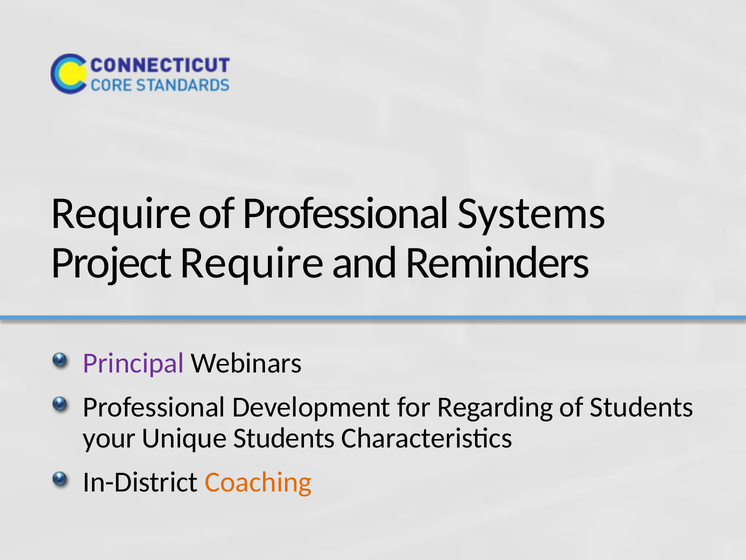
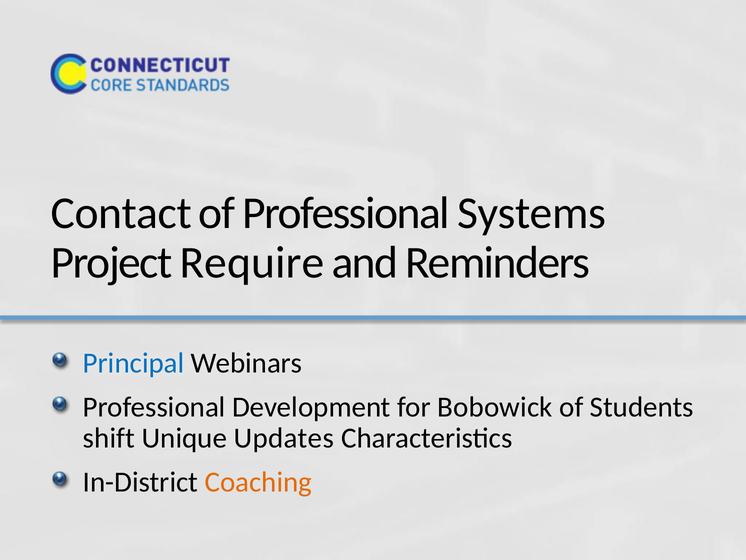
Require: Require -> Contact (121, 213)
Principal colour: purple -> blue (134, 363)
Regarding: Regarding -> Bobowick (495, 407)
your: your -> shift (109, 438)
Unique Students: Students -> Updates (284, 438)
